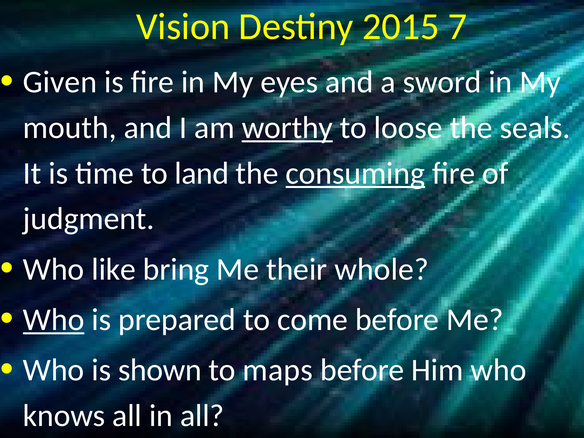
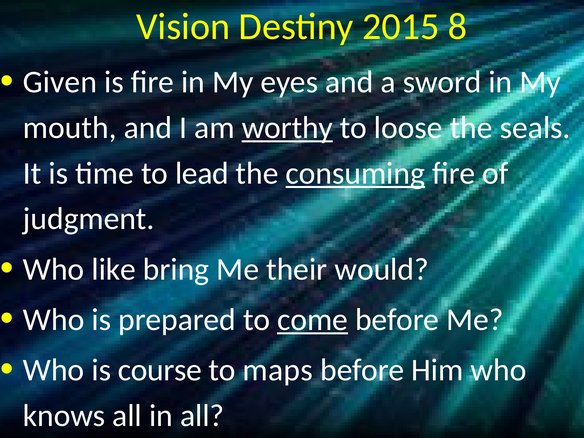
7: 7 -> 8 (458, 26)
land: land -> lead (202, 173)
whole: whole -> would (382, 269)
Who underline: present -> none (54, 320)
come underline: none -> present (313, 320)
shown: shown -> course (160, 370)
